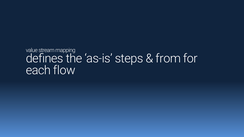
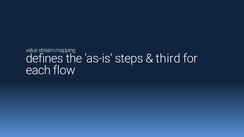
from: from -> third (168, 59)
